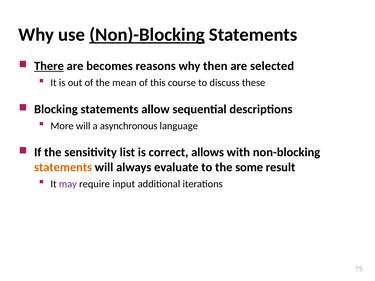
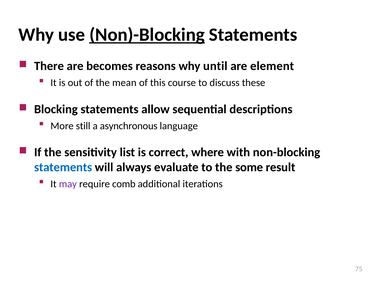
There underline: present -> none (49, 66)
then: then -> until (215, 66)
selected: selected -> element (272, 66)
More will: will -> still (83, 126)
allows: allows -> where (208, 152)
statements colour: orange -> blue (63, 167)
input: input -> comb (124, 184)
